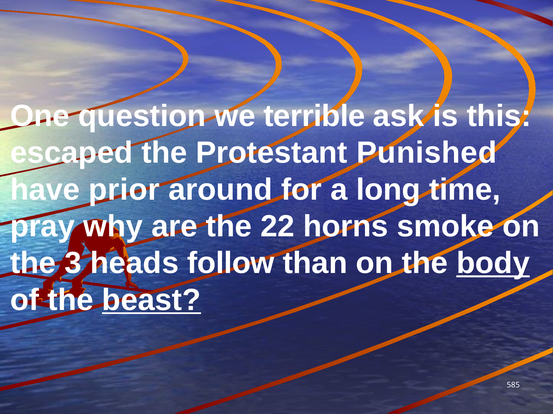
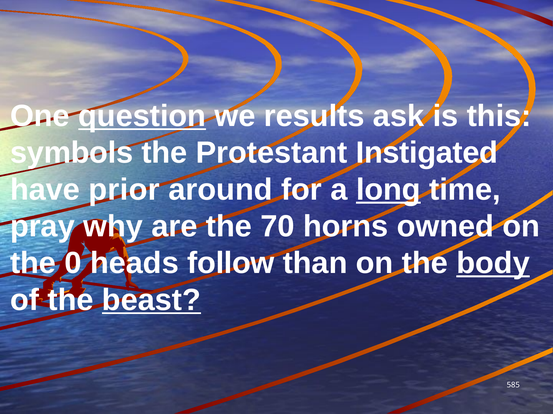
question underline: none -> present (142, 116)
terrible: terrible -> results (314, 116)
escaped: escaped -> symbols (72, 153)
Punished: Punished -> Instigated (427, 153)
long underline: none -> present (388, 190)
22: 22 -> 70 (278, 227)
smoke: smoke -> owned (445, 227)
3: 3 -> 0 (73, 264)
